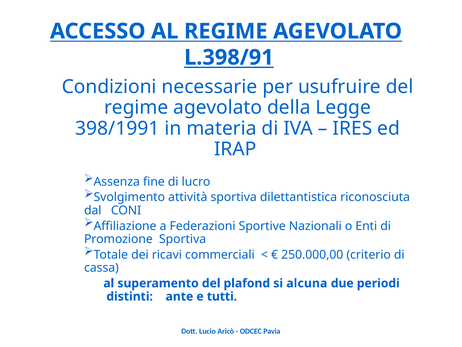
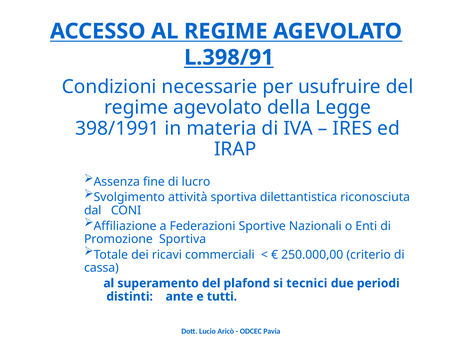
alcuna: alcuna -> tecnici (307, 283)
